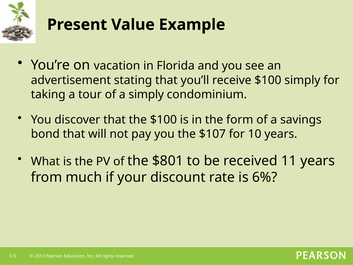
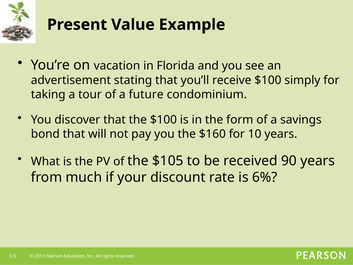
a simply: simply -> future (146, 94)
$107: $107 -> $160 (212, 134)
$801: $801 -> $105 (168, 161)
11: 11 -> 90 (289, 161)
